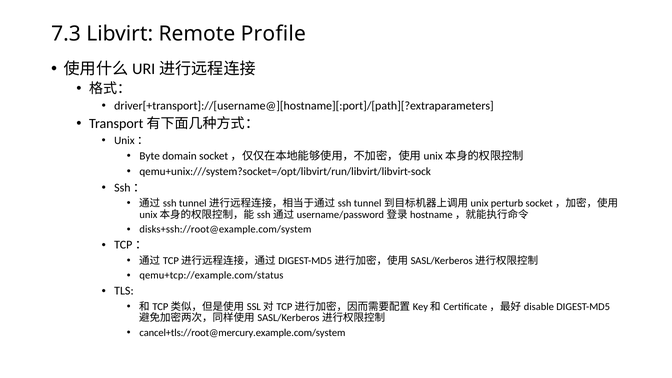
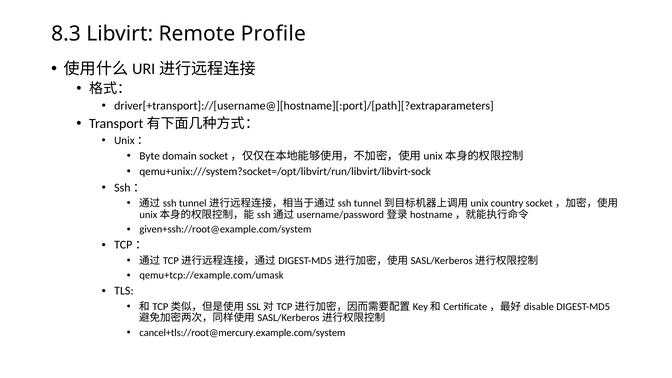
7.3: 7.3 -> 8.3 (66, 34)
perturb: perturb -> country (507, 203)
disks+ssh://root@example.com/system: disks+ssh://root@example.com/system -> given+ssh://root@example.com/system (225, 229)
qemu+tcp://example.com/status: qemu+tcp://example.com/status -> qemu+tcp://example.com/umask (211, 275)
